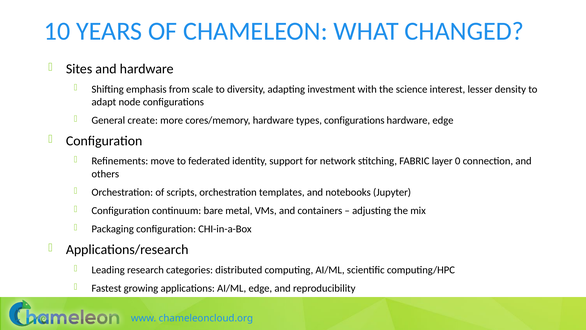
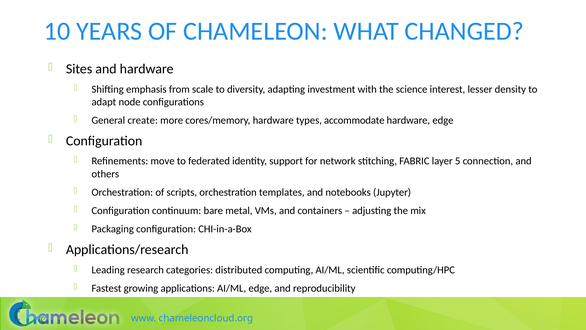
types configurations: configurations -> accommodate (354, 120)
0: 0 -> 5 (458, 161)
